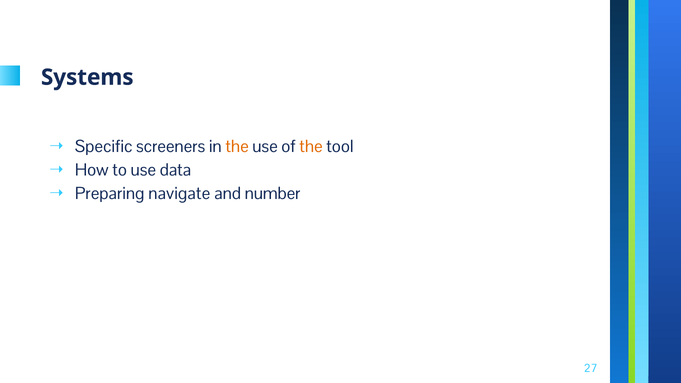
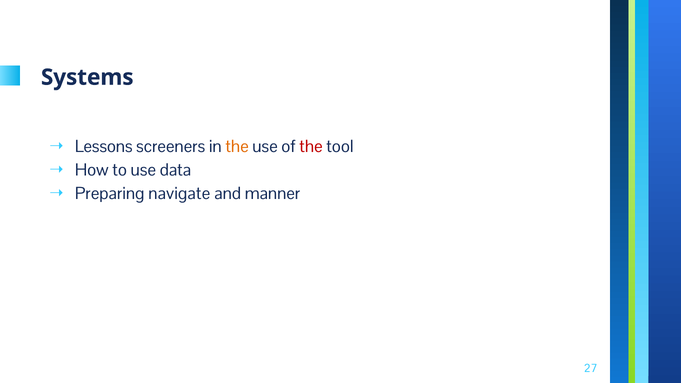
Specific: Specific -> Lessons (104, 147)
the colour: orange -> red (311, 147)
number: number -> manner (273, 194)
